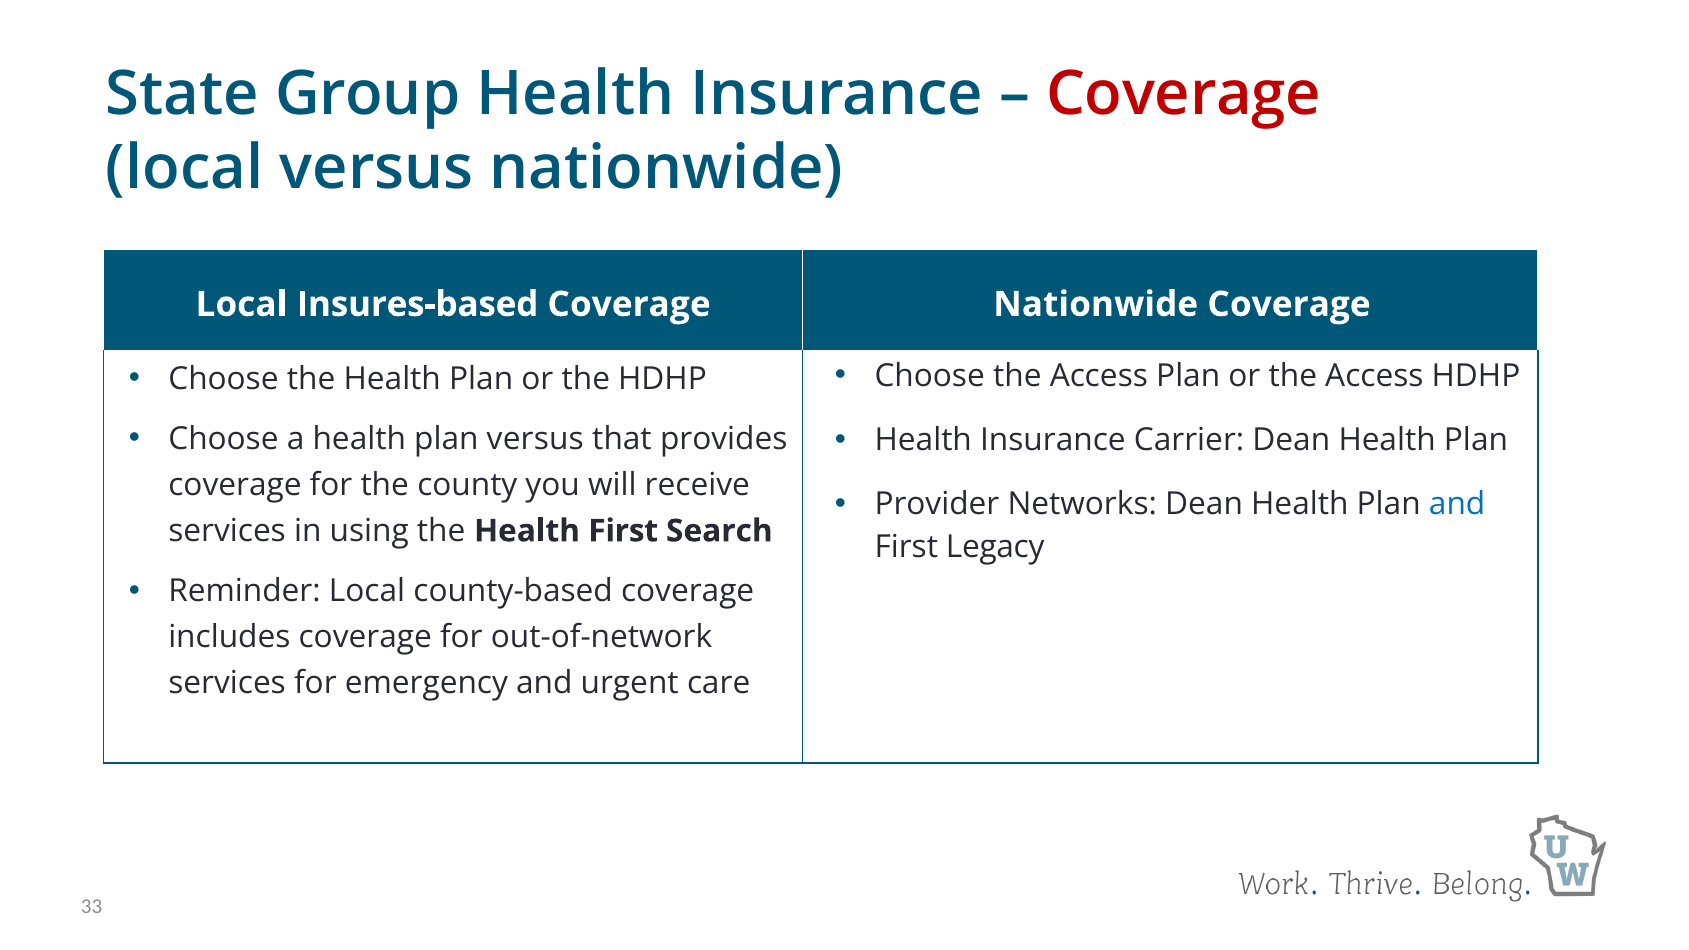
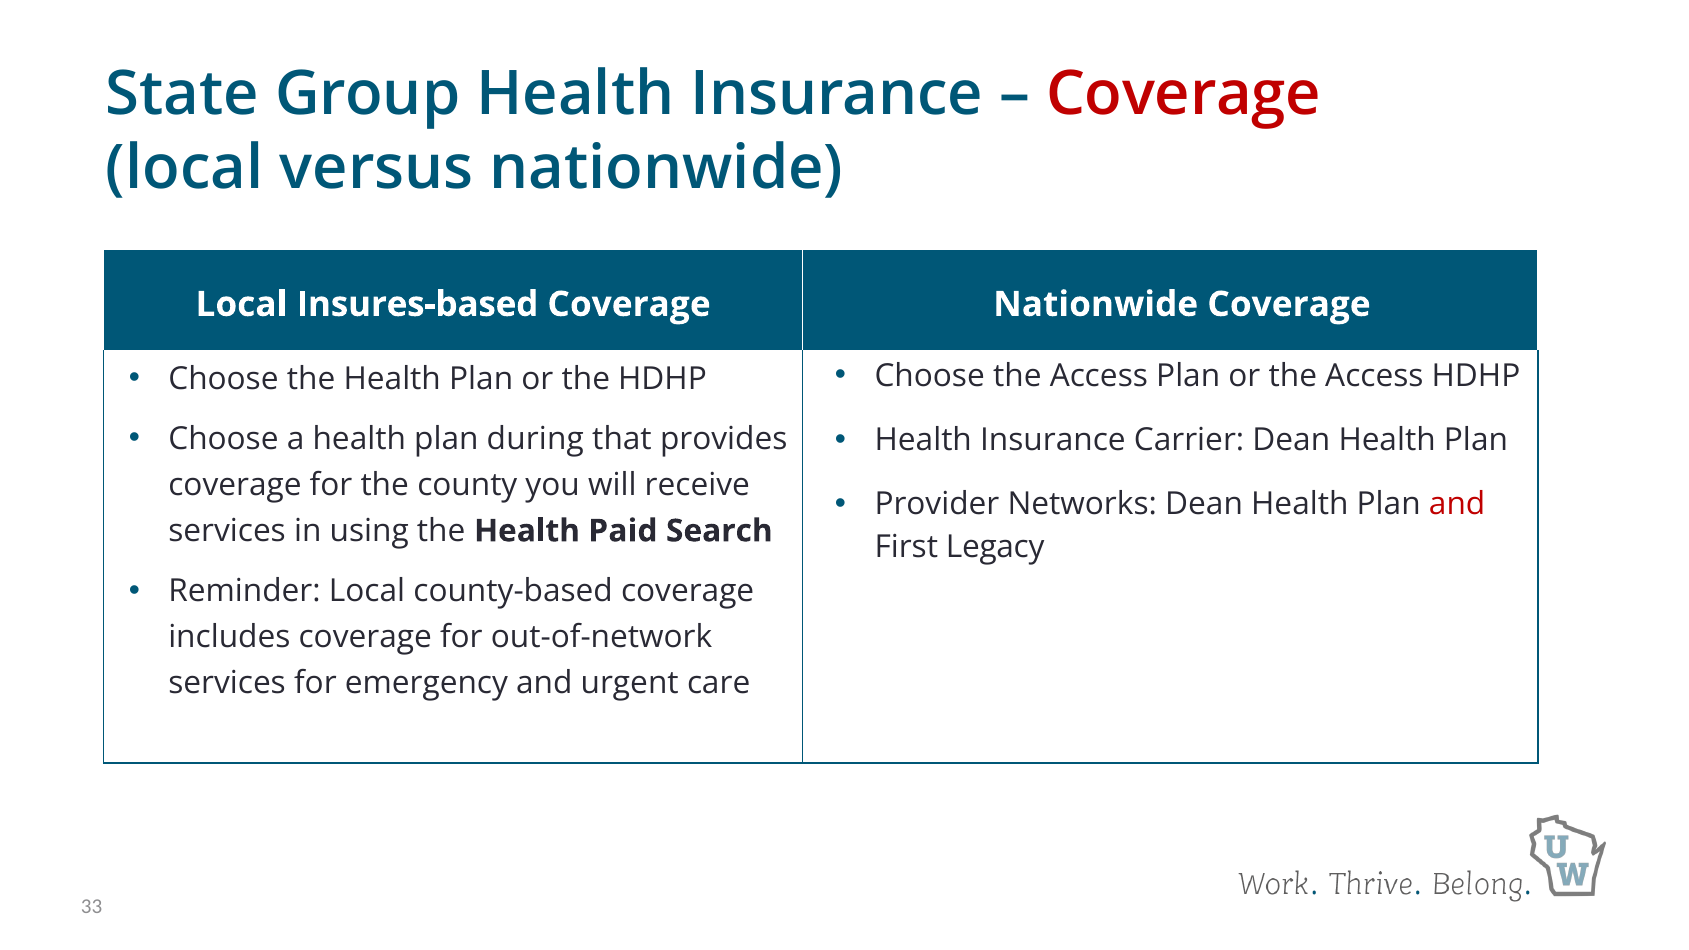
plan versus: versus -> during (535, 439)
and colour: blue -> red (1457, 504)
Health First: First -> Paid (623, 531)
